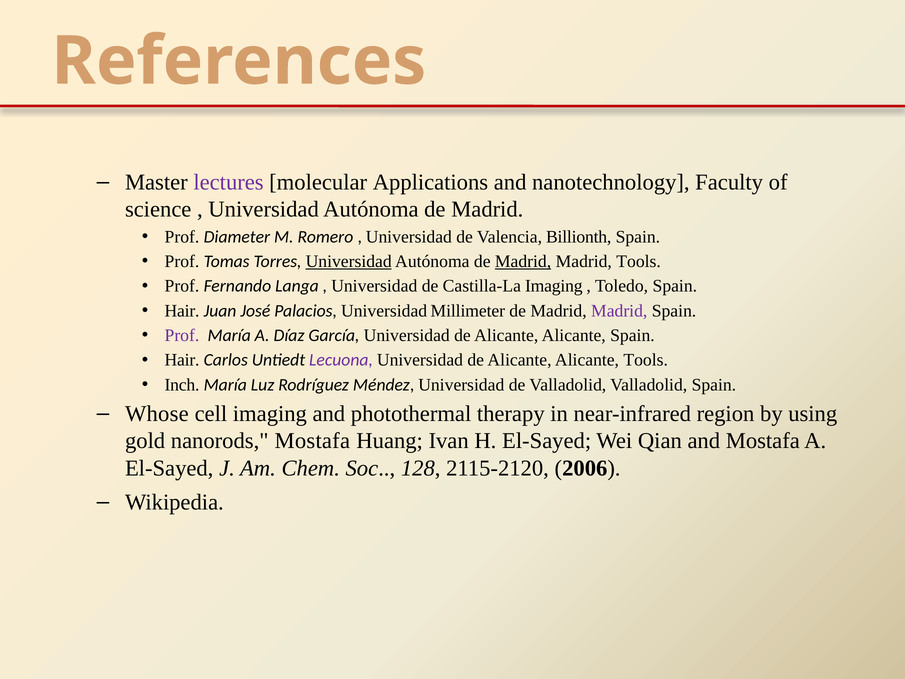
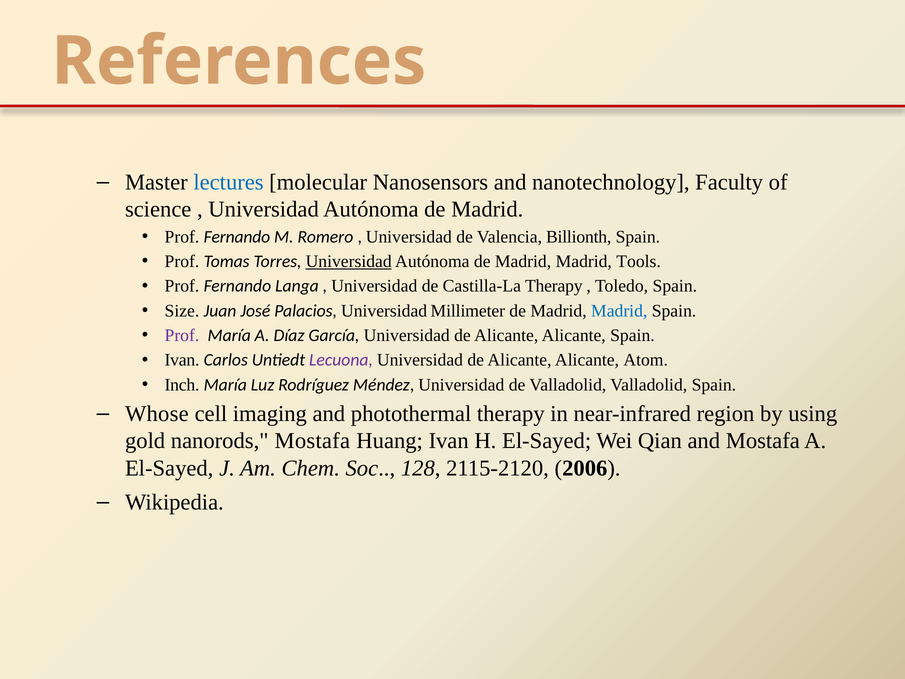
lectures colour: purple -> blue (229, 182)
Applications: Applications -> Nanosensors (430, 182)
Diameter: Diameter -> Fernando (237, 237)
Madrid underline: present -> none (523, 261)
Castilla-La Imaging: Imaging -> Therapy (554, 286)
Hair: Hair -> Size (182, 311)
Madrid colour: purple -> blue (619, 311)
Hair: Hair -> Ivan (182, 360)
Alicante Tools: Tools -> Atom (646, 360)
